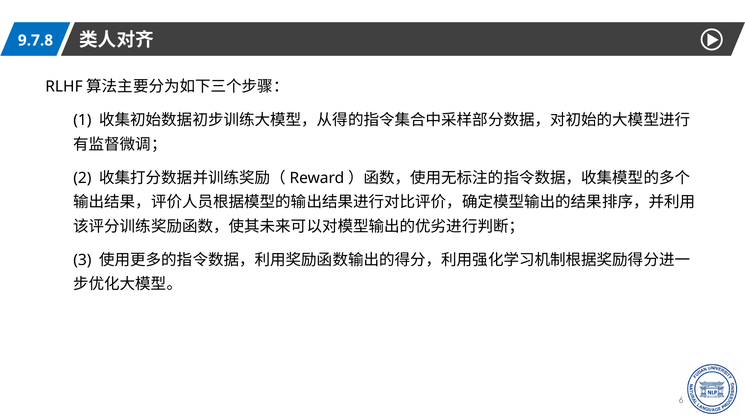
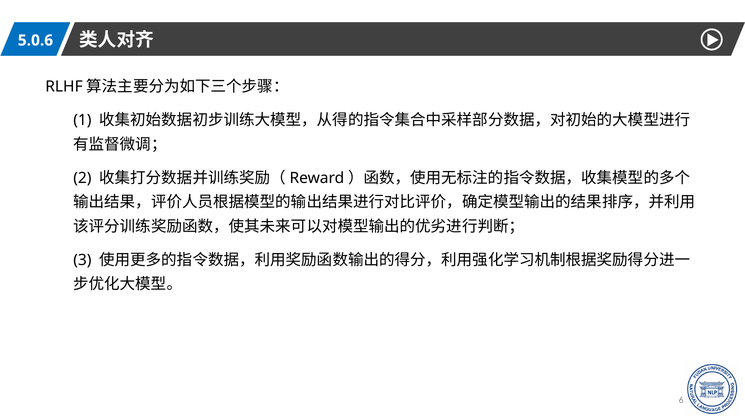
9.7.8: 9.7.8 -> 5.0.6 (35, 40)
